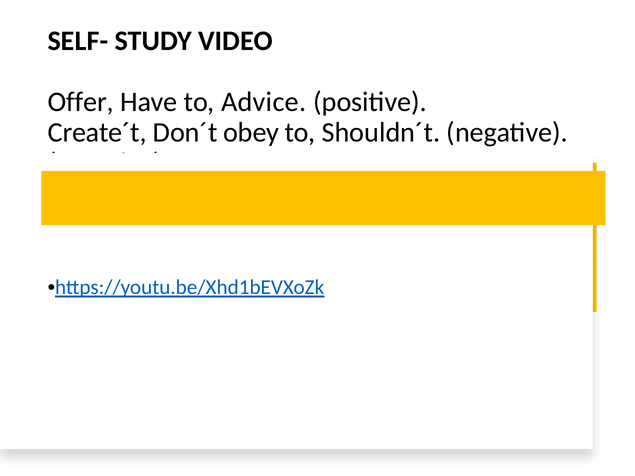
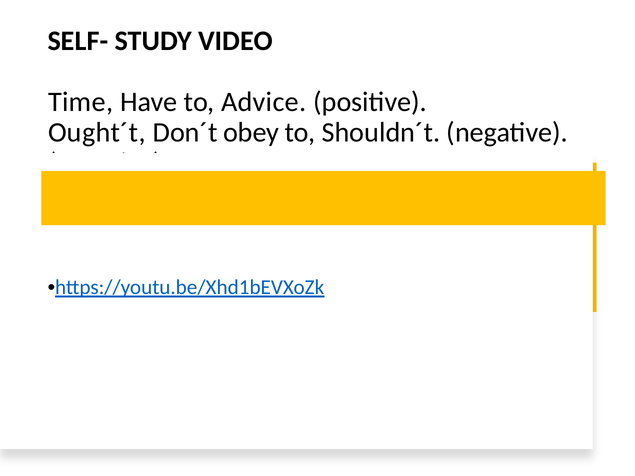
Offer: Offer -> Time (81, 102)
Create´t: Create´t -> Ought´t (97, 132)
